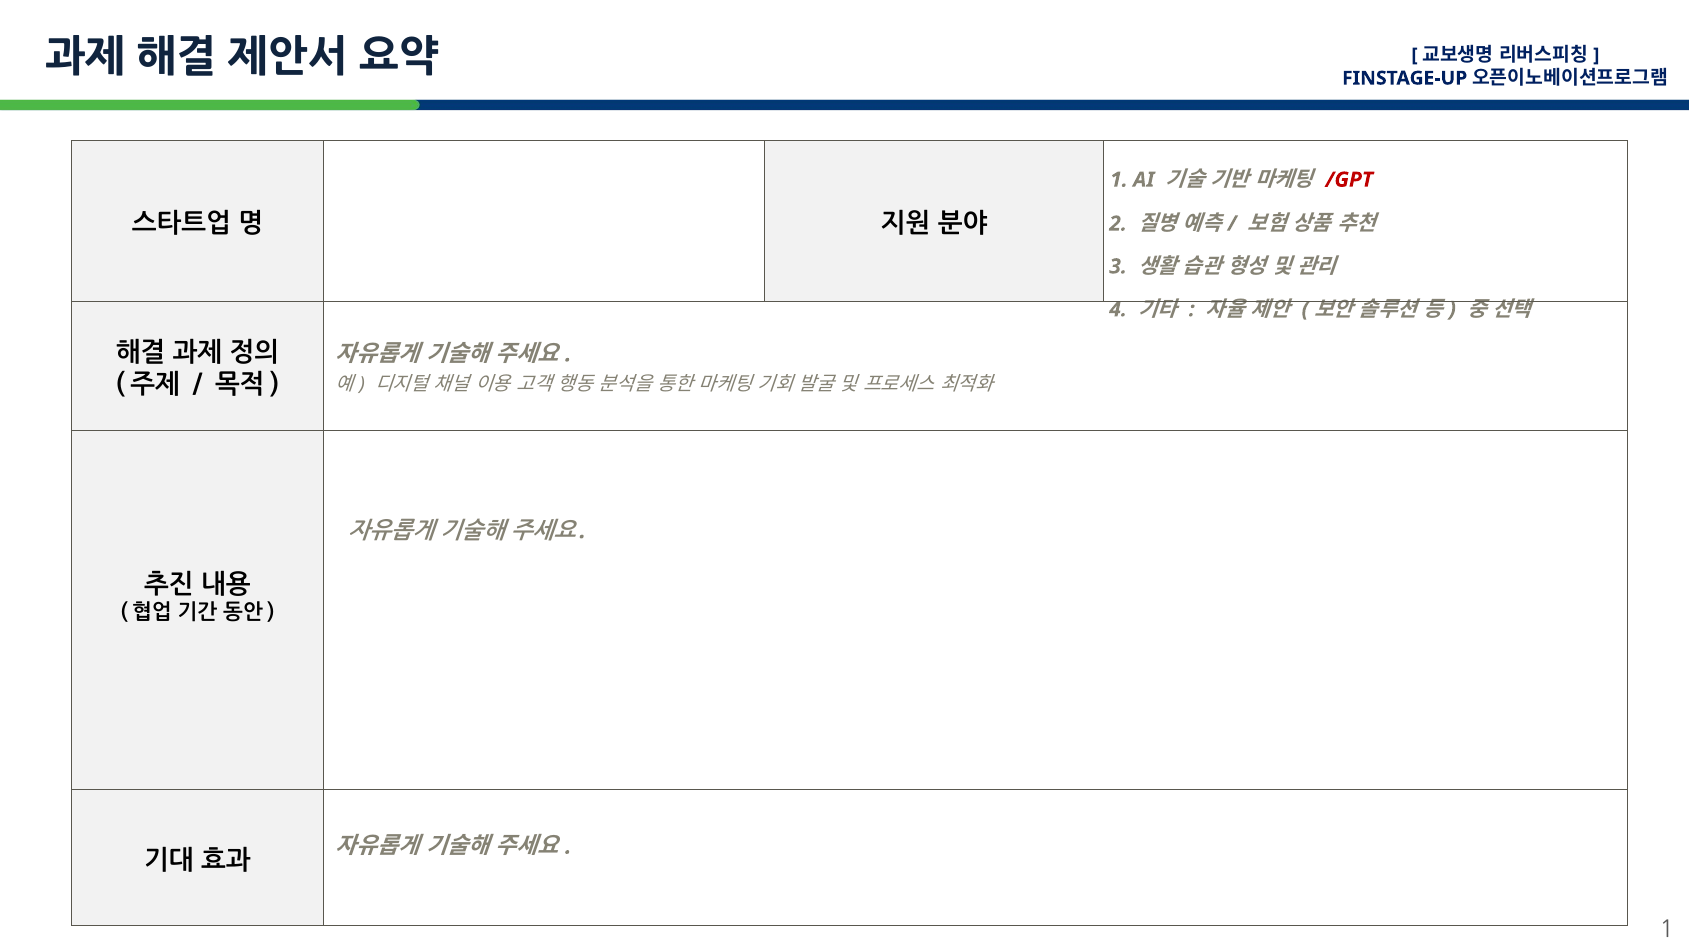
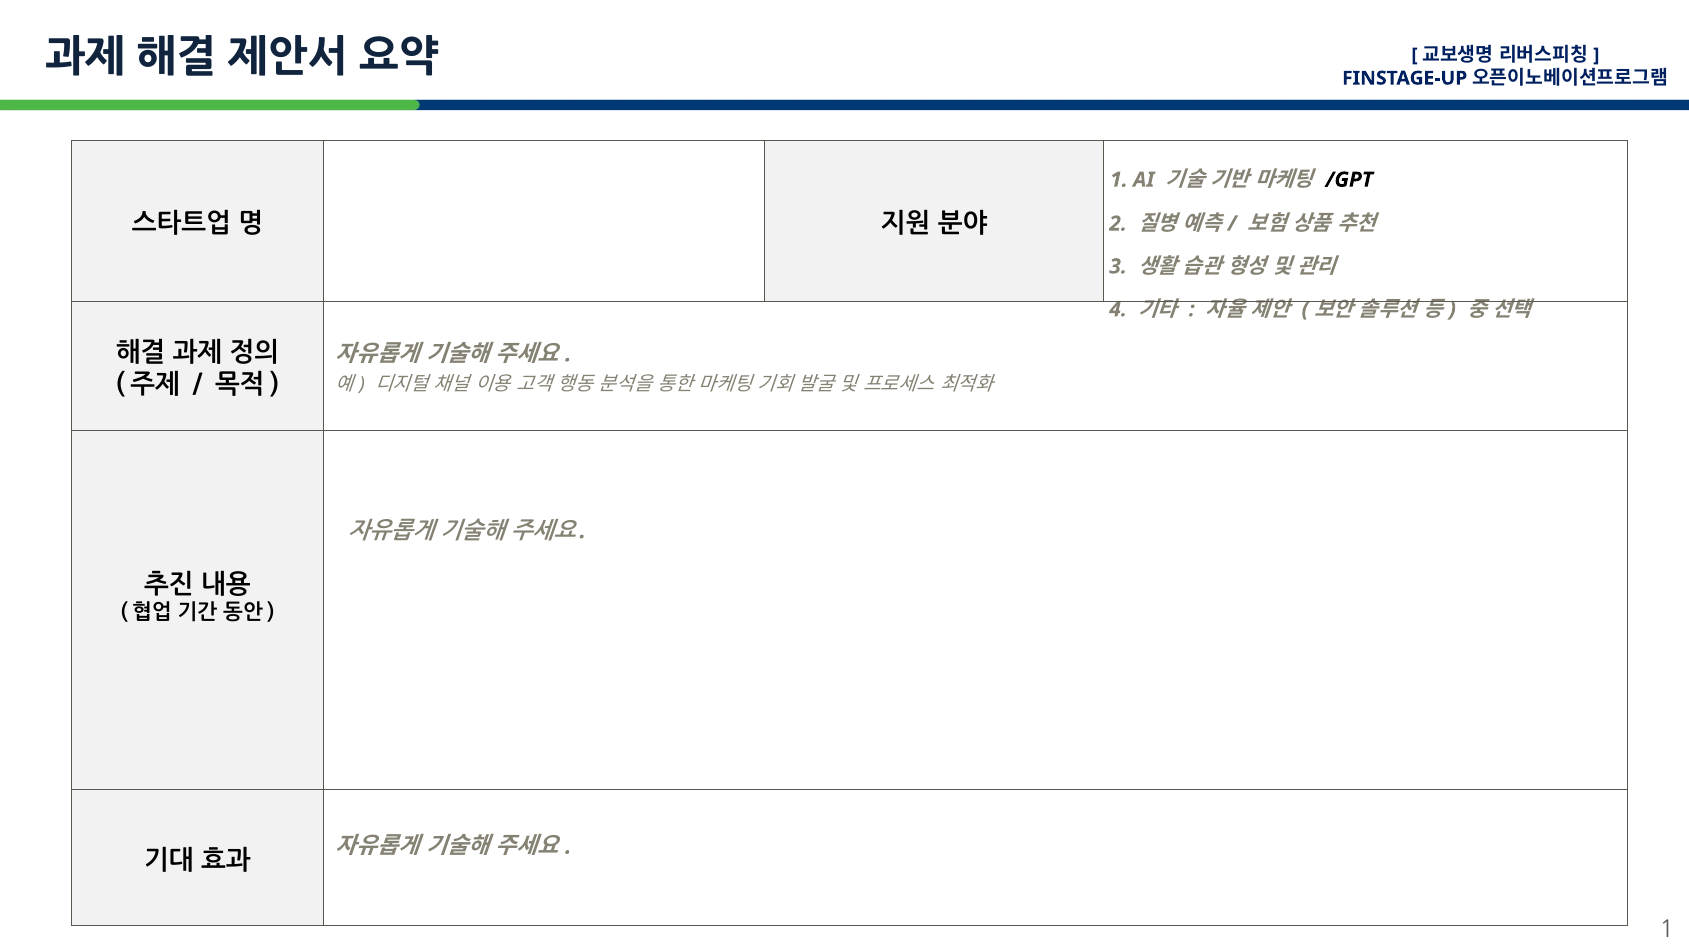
/GPT colour: red -> black (1349, 180)
